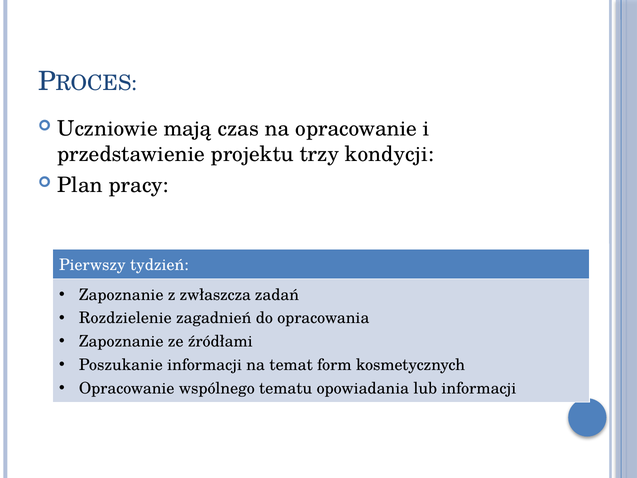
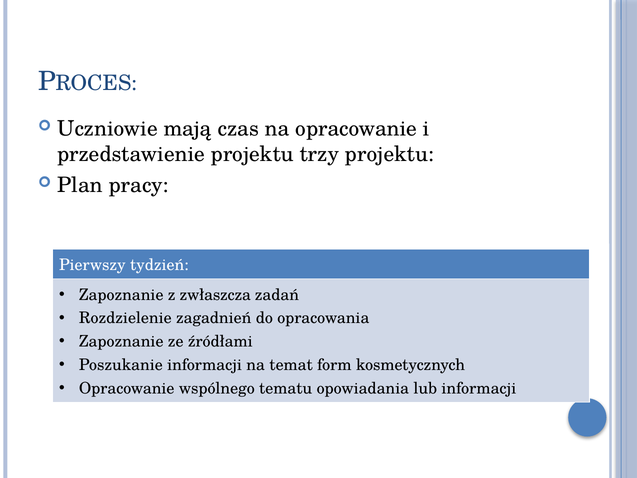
trzy kondycji: kondycji -> projektu (390, 154)
